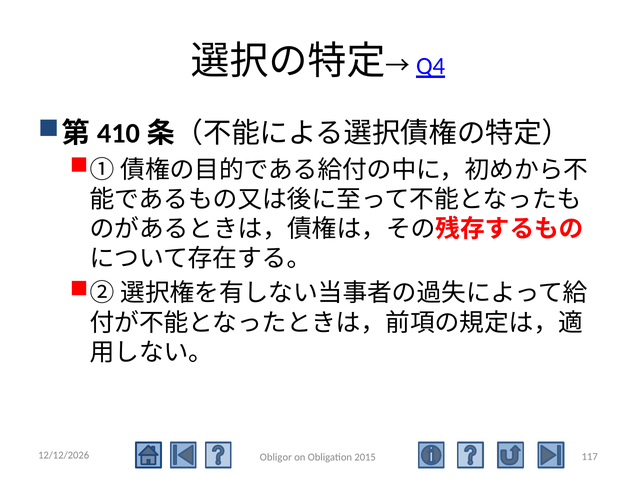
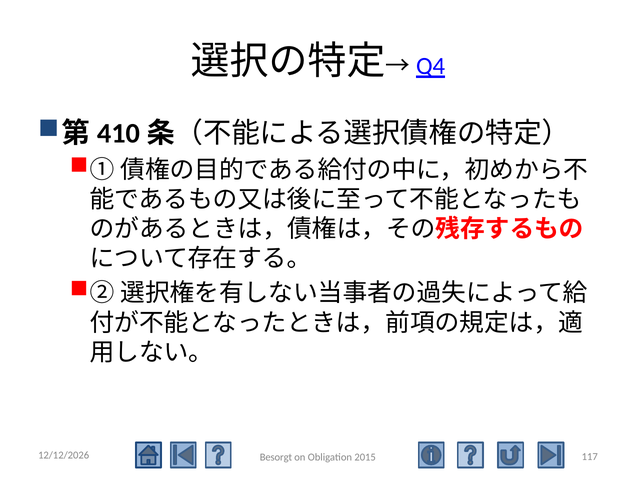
Obligor: Obligor -> Besorgt (276, 457)
